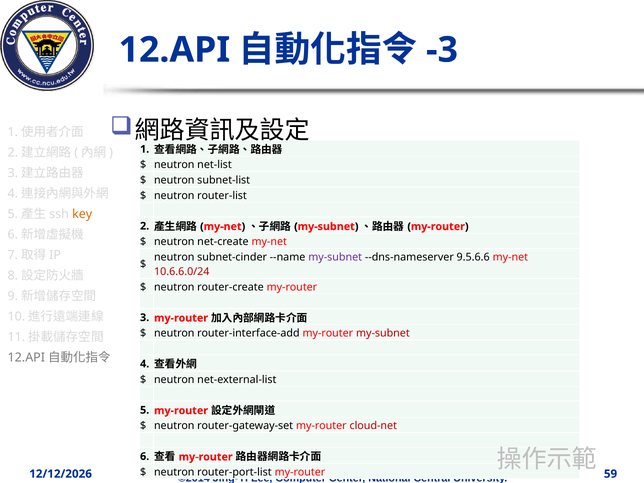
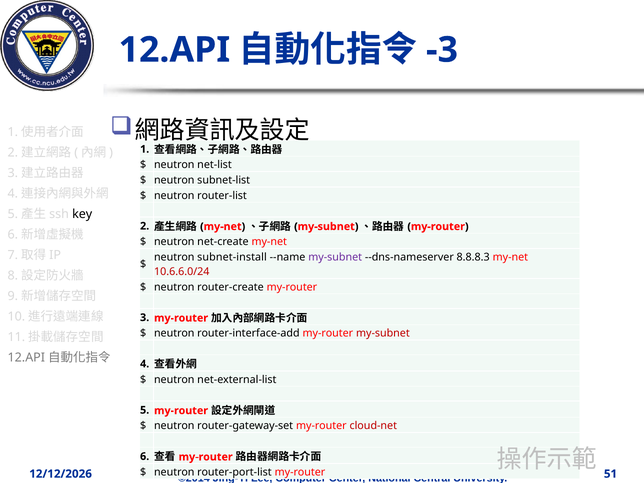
key colour: orange -> black (82, 214)
subnet-cinder: subnet-cinder -> subnet-install (232, 257)
9.5.6.6: 9.5.6.6 -> 8.8.8.3 (473, 257)
59: 59 -> 51 (611, 474)
